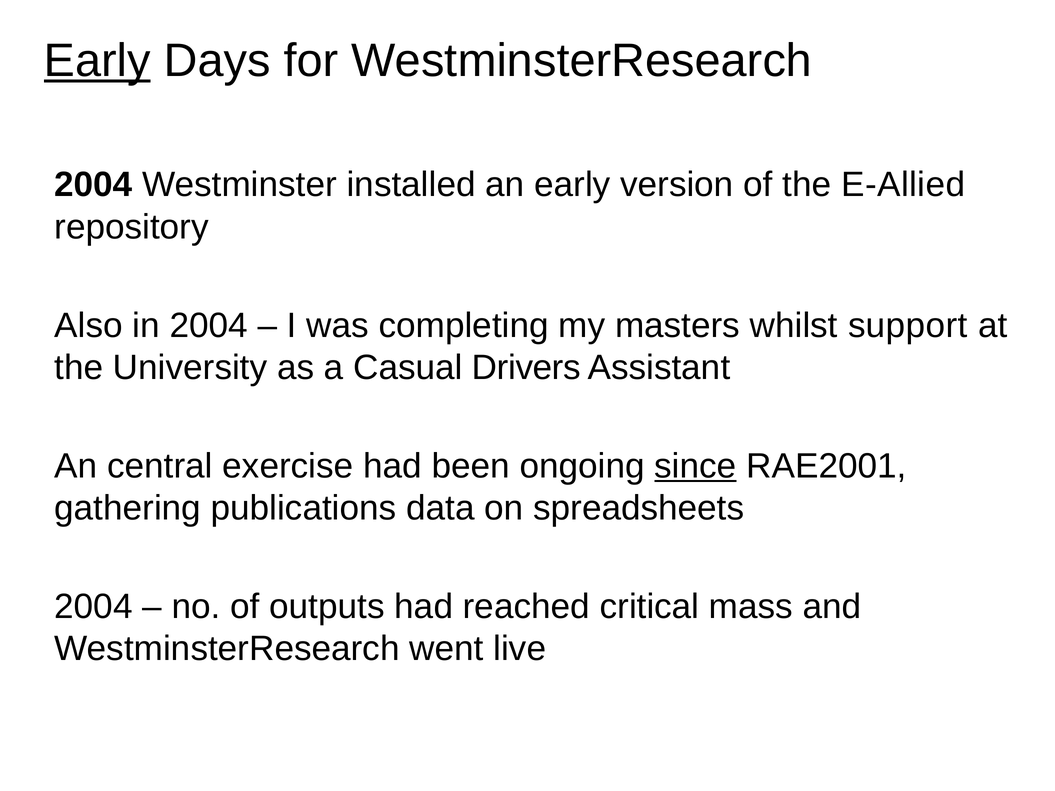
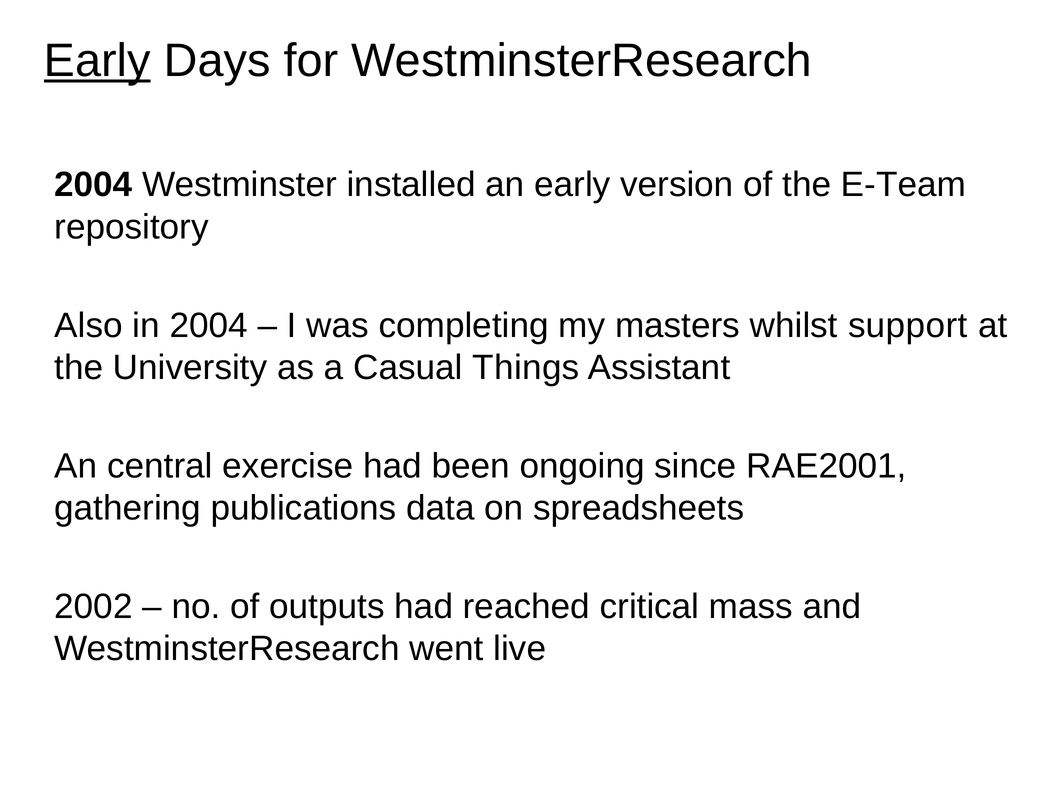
E-Allied: E-Allied -> E-Team (903, 185)
Drivers: Drivers -> Things (526, 368)
since underline: present -> none (695, 466)
2004: 2004 -> 2002 (93, 607)
